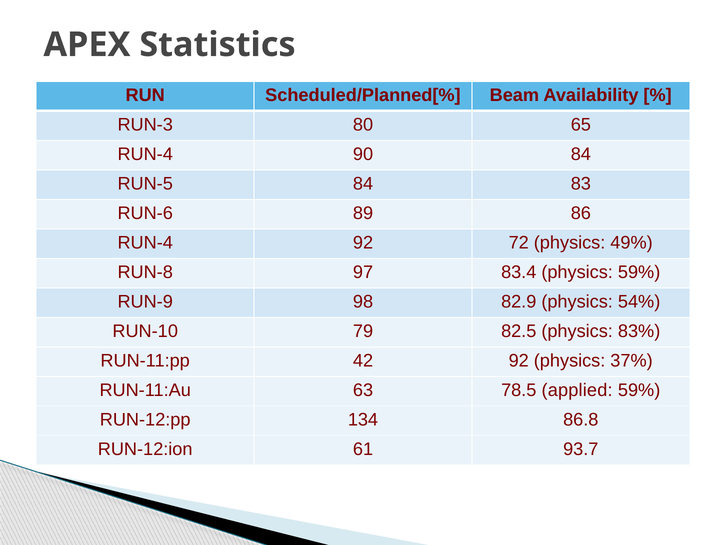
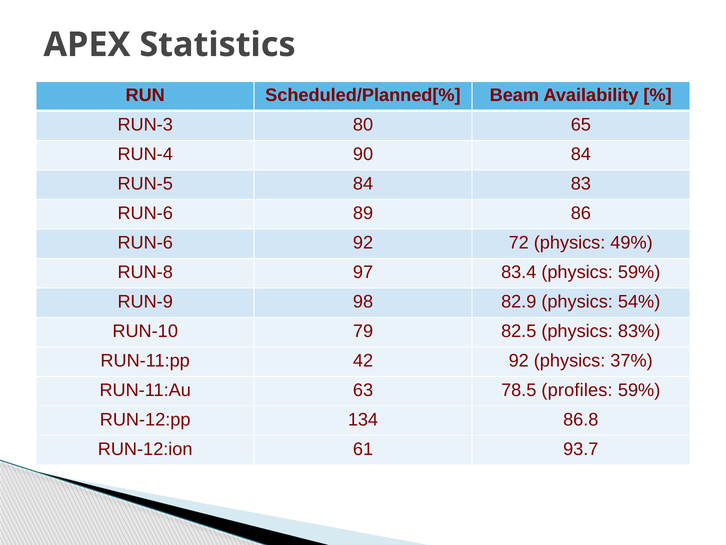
RUN-4: RUN-4 -> RUN-6 (145, 243)
applied: applied -> profiles (577, 390)
